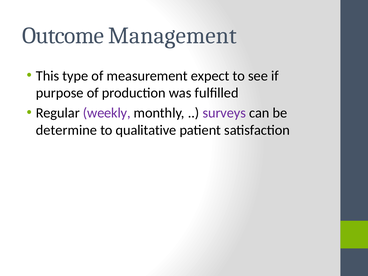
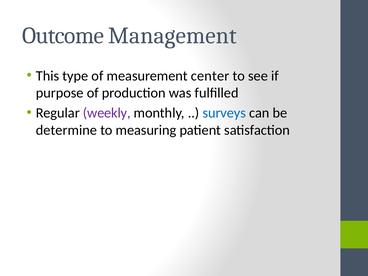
expect: expect -> center (210, 76)
surveys colour: purple -> blue (224, 113)
qualitative: qualitative -> measuring (146, 130)
